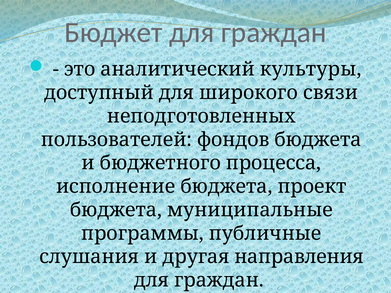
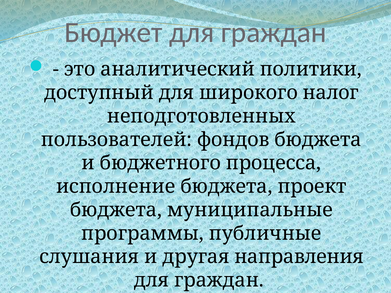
культуры: культуры -> политики (311, 69)
связи: связи -> налог (331, 93)
